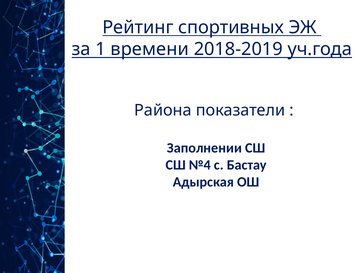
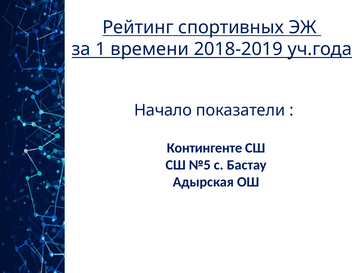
Района: Района -> Начало (163, 110)
Заполнении: Заполнении -> Контингенте (204, 148)
№4: №4 -> №5 (200, 165)
